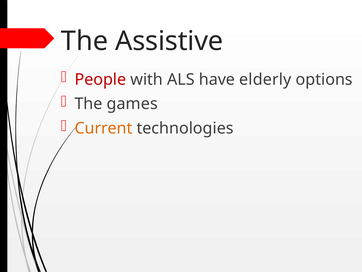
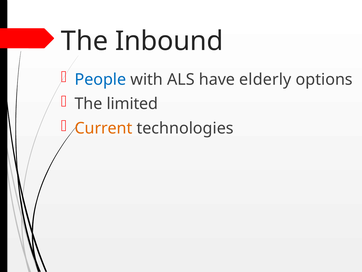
Assistive: Assistive -> Inbound (169, 41)
People colour: red -> blue (100, 79)
games: games -> limited (132, 104)
